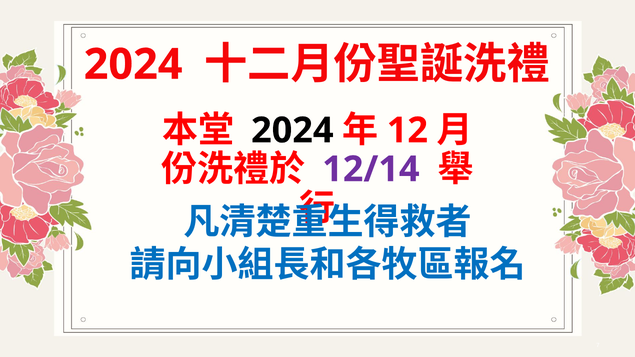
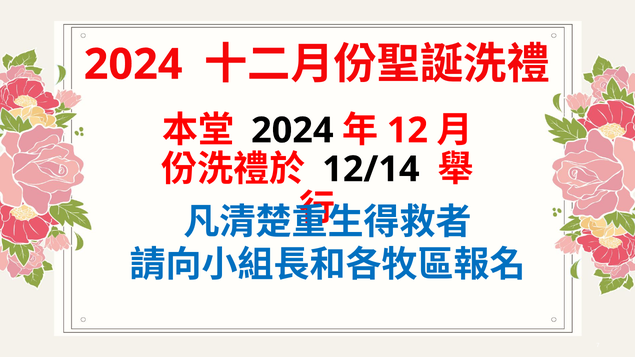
12/14 colour: purple -> black (371, 169)
